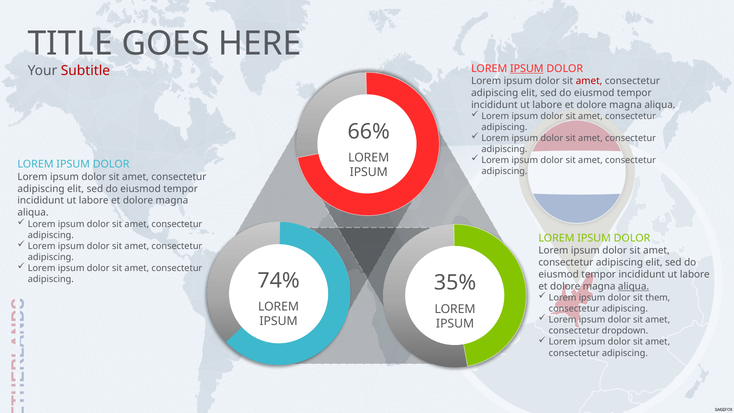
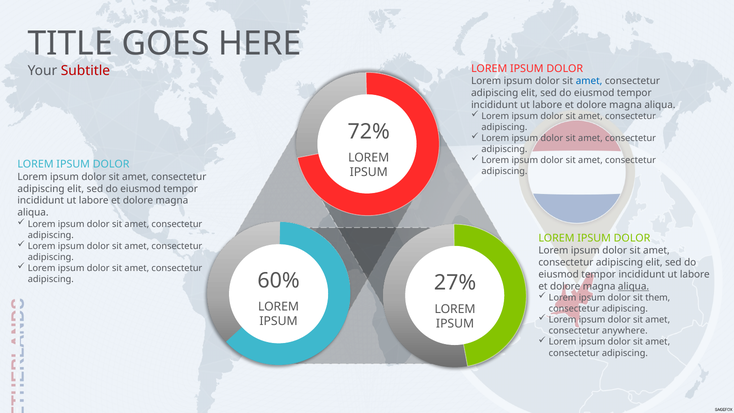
IPSUM underline: present -> none (527, 69)
amet colour: red -> blue (589, 81)
66%: 66% -> 72% (369, 131)
74%: 74% -> 60% (279, 280)
35%: 35% -> 27% (455, 283)
dropdown: dropdown -> anywhere (625, 331)
